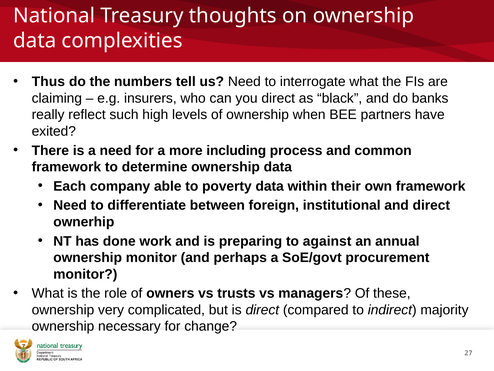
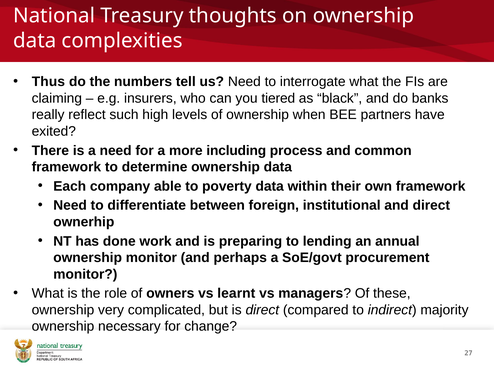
you direct: direct -> tiered (278, 98)
against: against -> lending (327, 241)
trusts: trusts -> learnt (236, 293)
